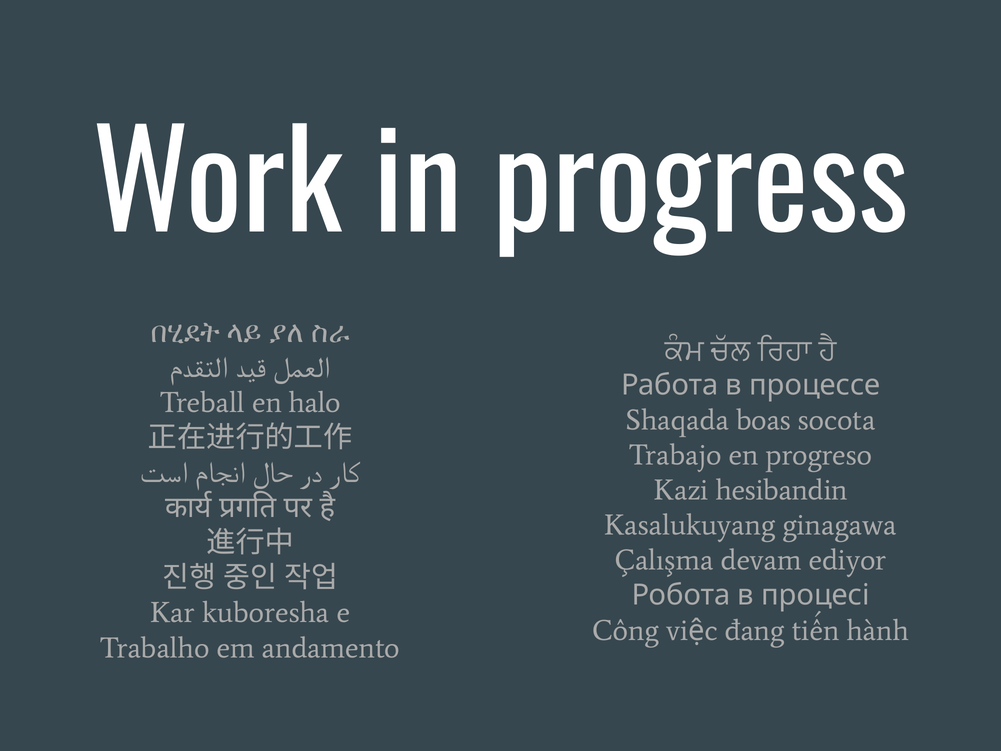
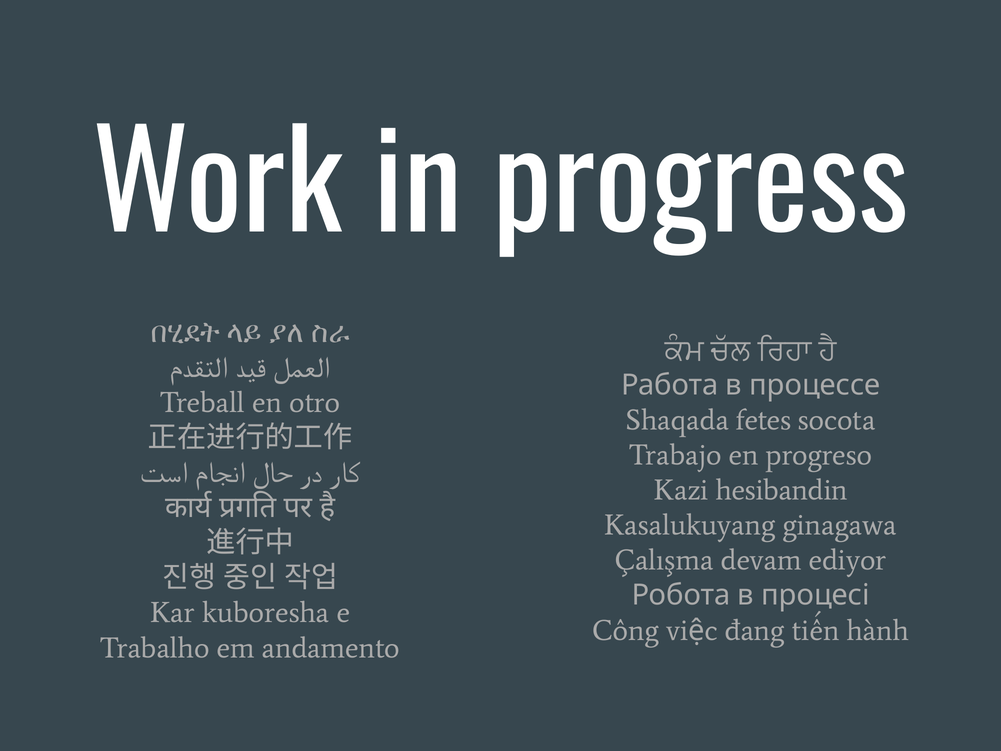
halo: halo -> otro (315, 402)
boas: boas -> fetes (763, 420)
